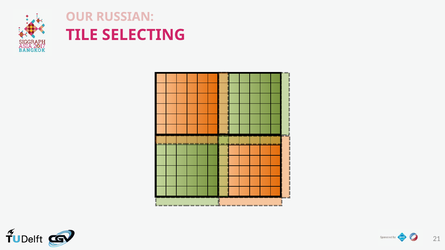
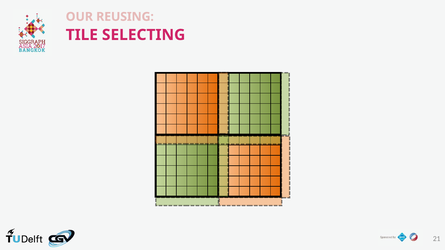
RUSSIAN: RUSSIAN -> REUSING (125, 17)
